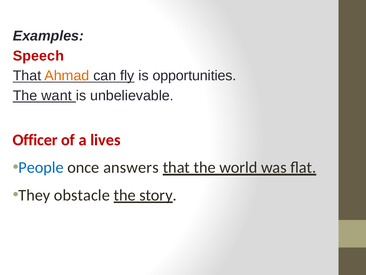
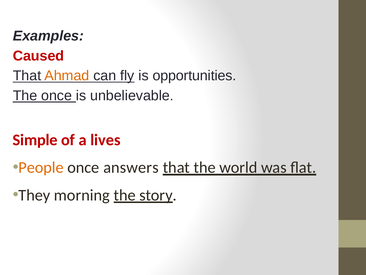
Speech: Speech -> Caused (38, 56)
The want: want -> once (57, 96)
Officer: Officer -> Simple (35, 140)
People colour: blue -> orange (41, 167)
obstacle: obstacle -> morning (82, 195)
